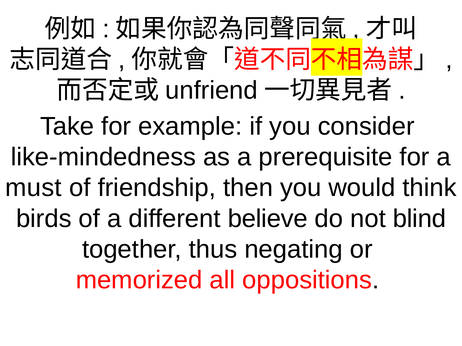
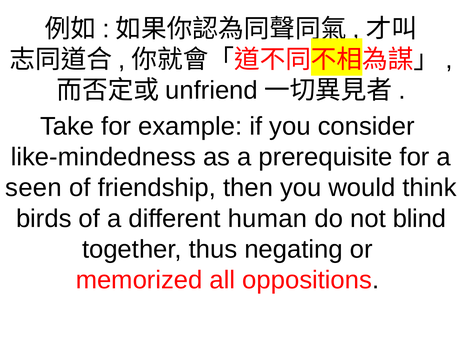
must: must -> seen (33, 188)
believe: believe -> human (267, 219)
